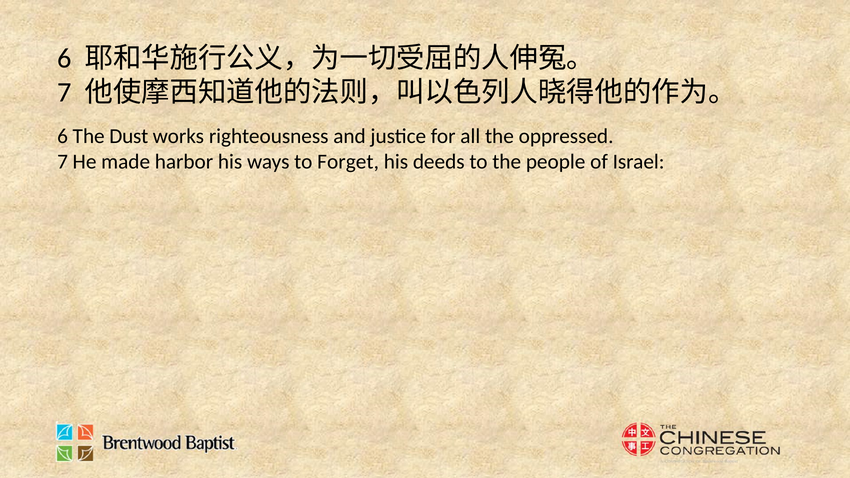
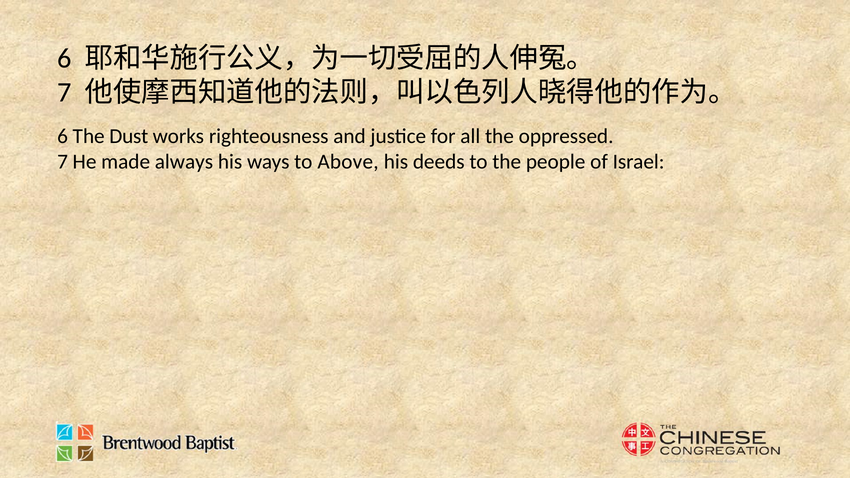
harbor: harbor -> always (184, 162)
Forget: Forget -> Above (348, 162)
